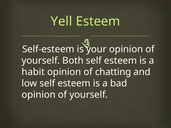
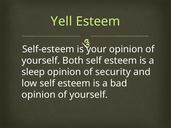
habit: habit -> sleep (33, 72)
chatting: chatting -> security (113, 72)
